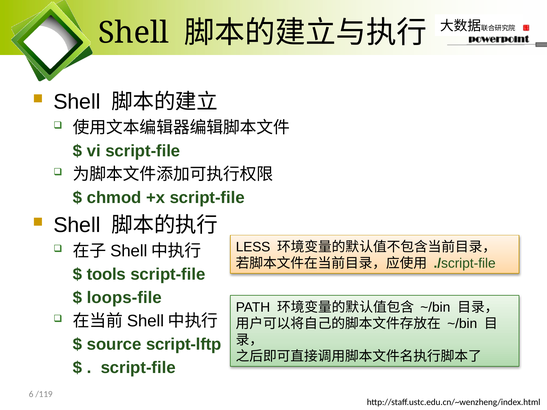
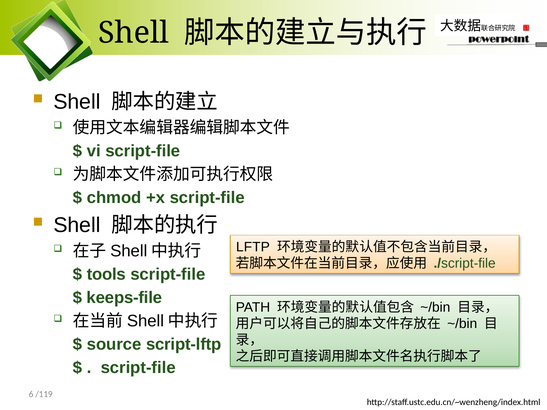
LESS: LESS -> LFTP (253, 247)
loops-file: loops-file -> keeps-file (124, 298)
